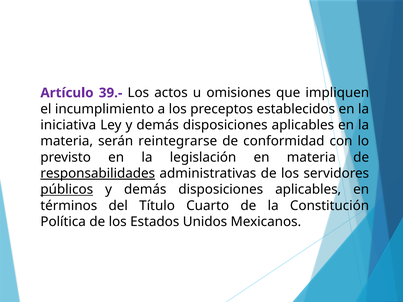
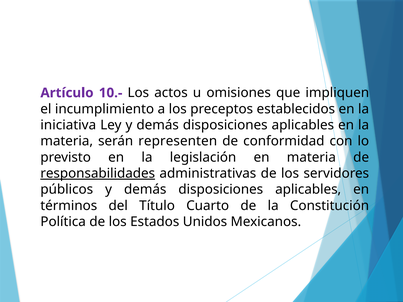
39.-: 39.- -> 10.- (111, 93)
reintegrarse: reintegrarse -> representen (178, 141)
públicos underline: present -> none (67, 190)
